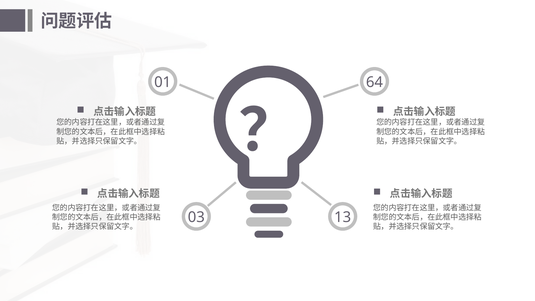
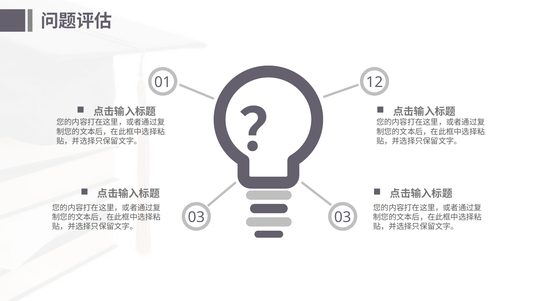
64: 64 -> 12 (374, 82)
03 13: 13 -> 03 (343, 217)
